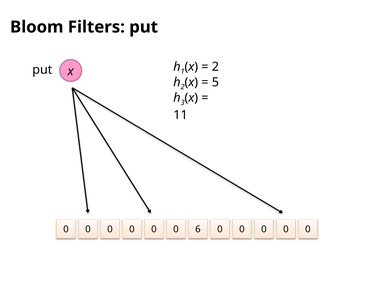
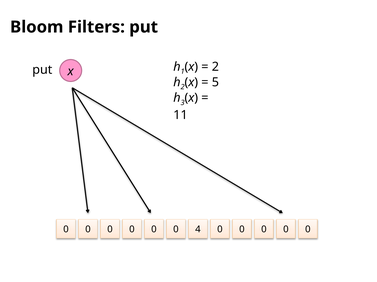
6: 6 -> 4 (198, 230)
